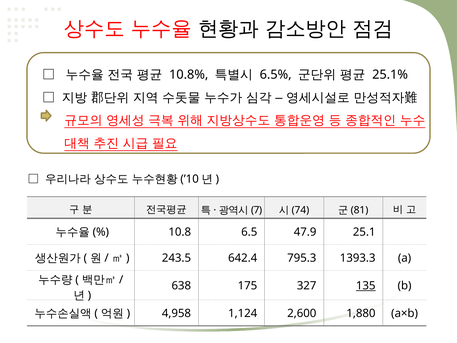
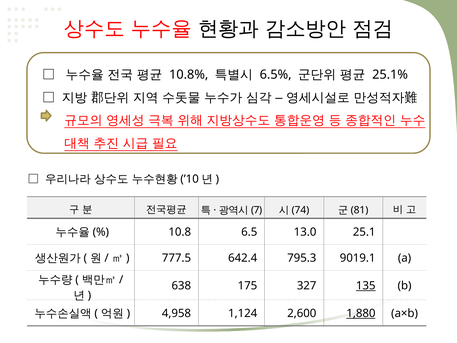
47.9: 47.9 -> 13.0 (305, 232)
243.5: 243.5 -> 777.5 (176, 258)
1393.3: 1393.3 -> 9019.1 (358, 258)
1,880 underline: none -> present (361, 313)
